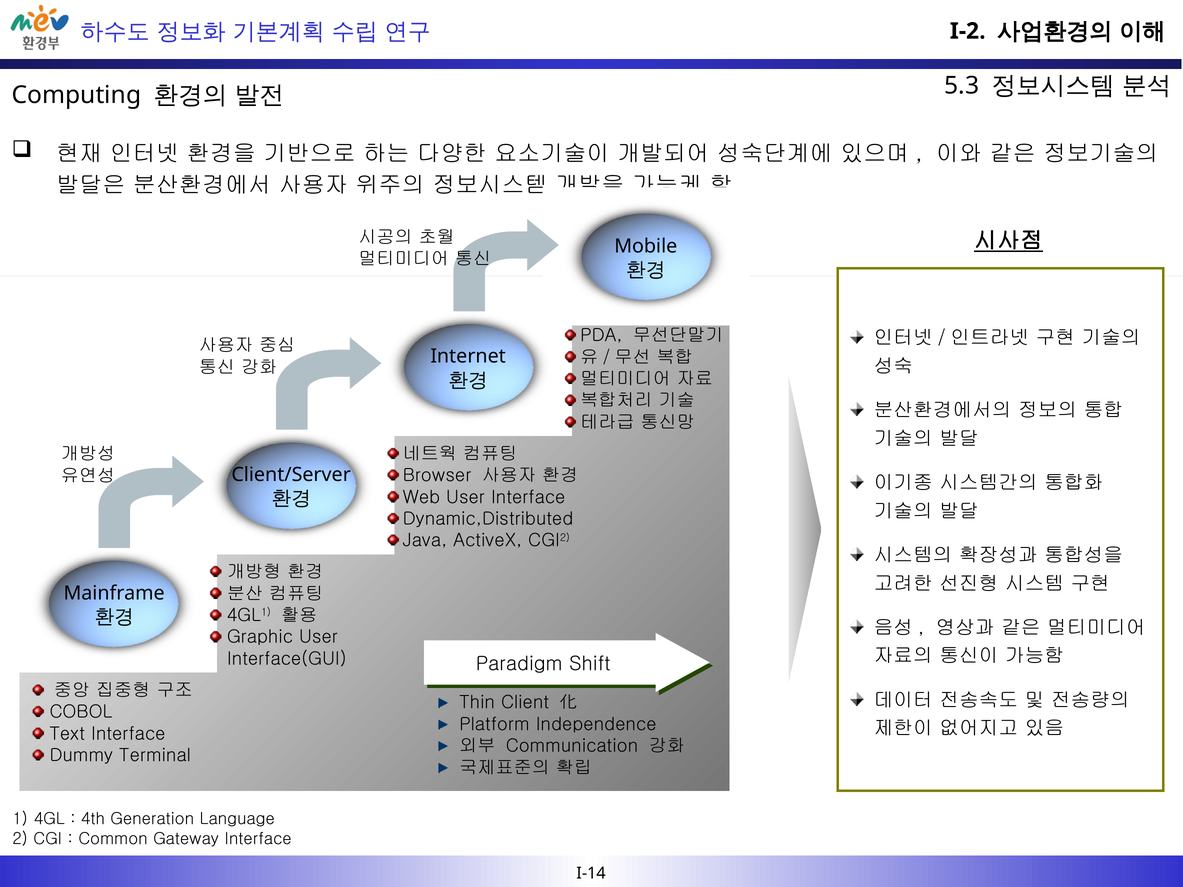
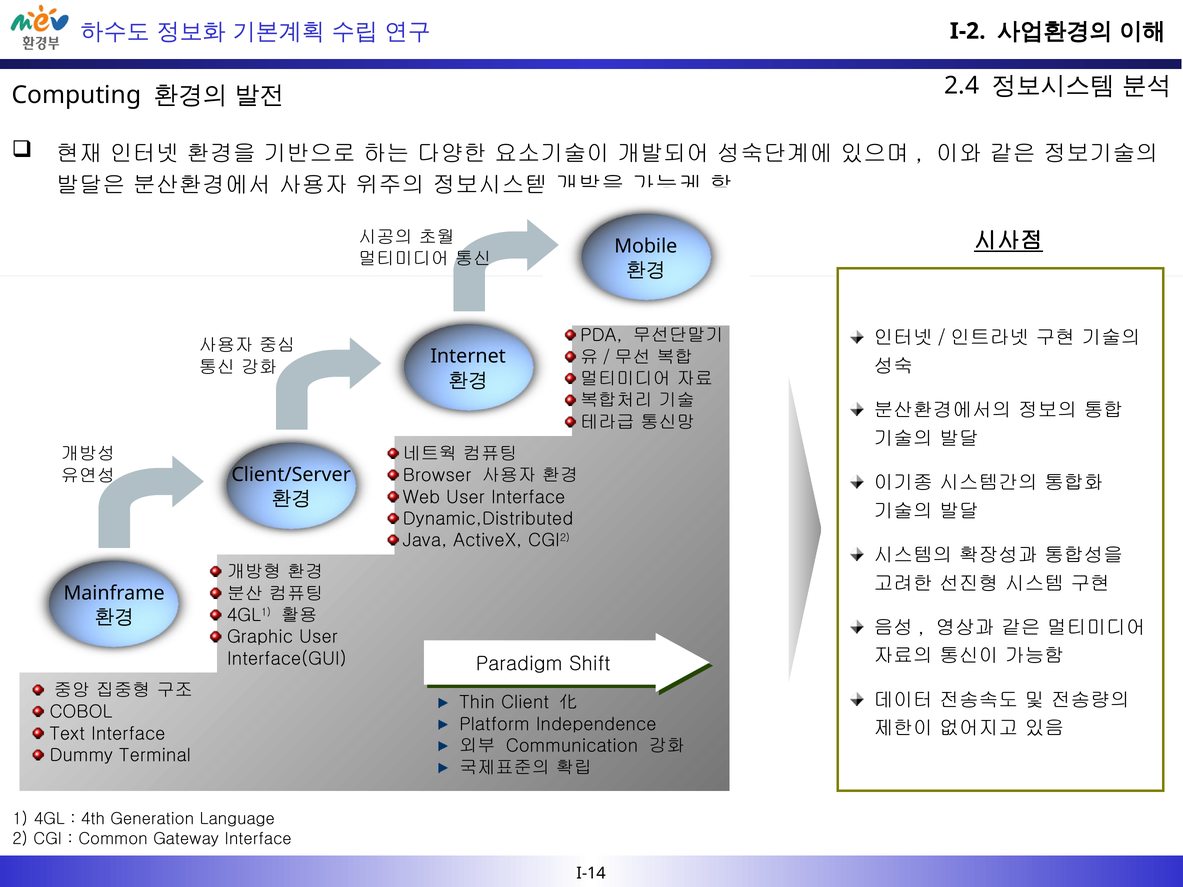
5.3: 5.3 -> 2.4 (962, 85)
